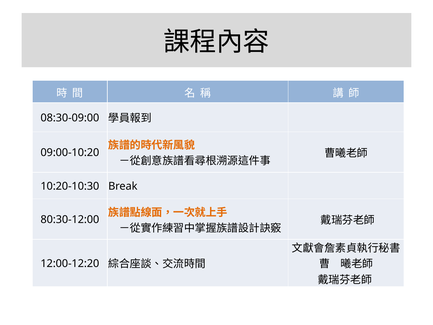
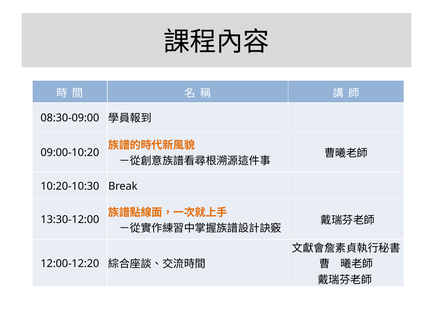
80:30-12:00: 80:30-12:00 -> 13:30-12:00 (70, 220)
